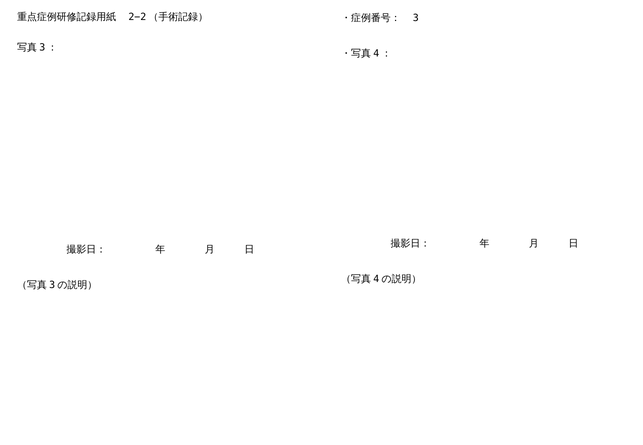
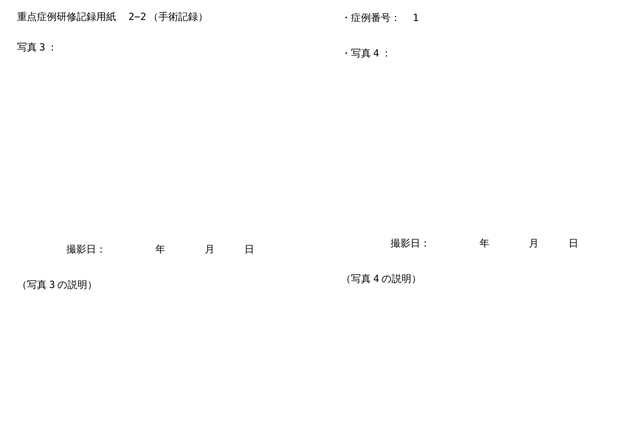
3: 3 -> 1 (416, 18)
